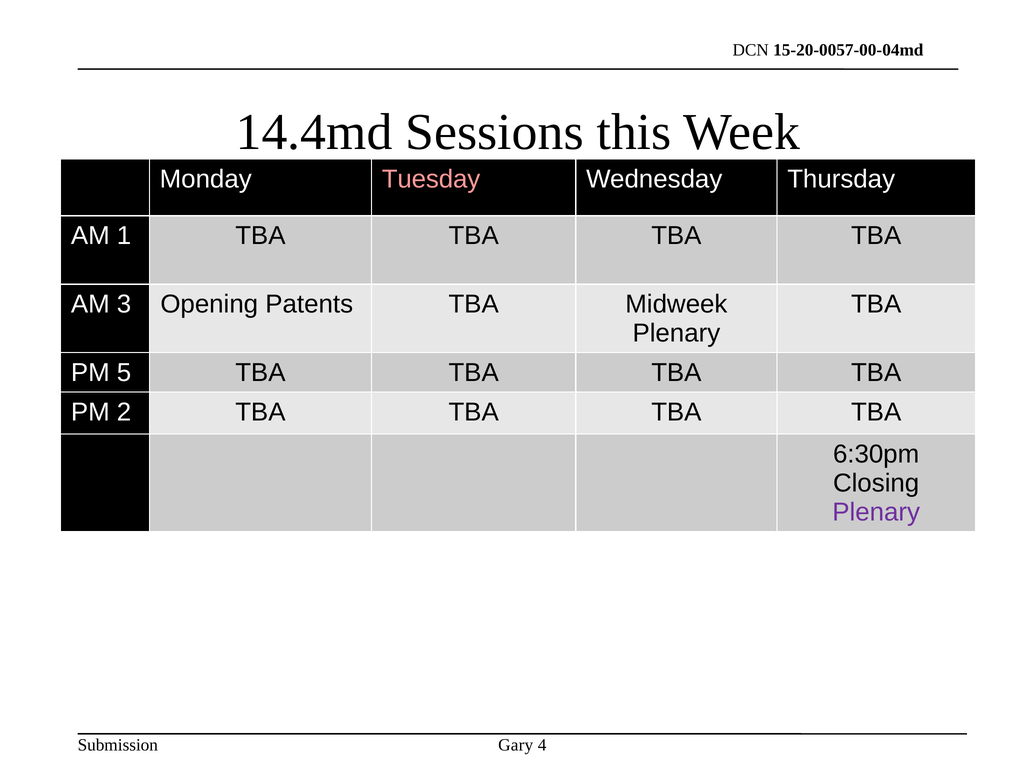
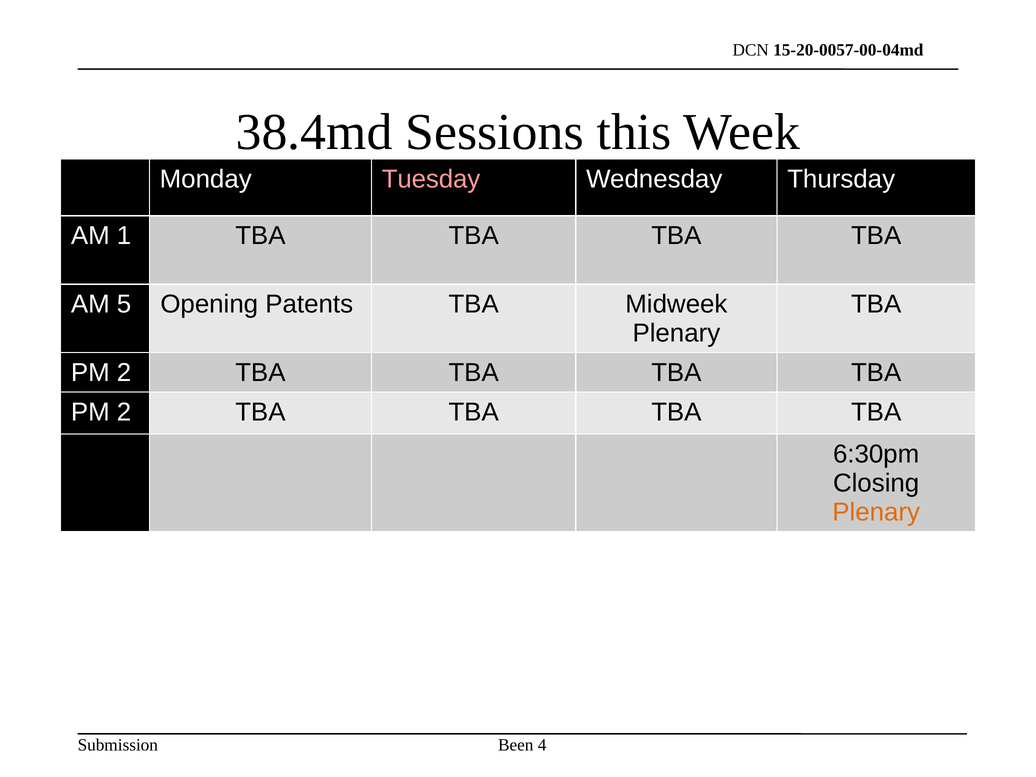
14.4md: 14.4md -> 38.4md (314, 132)
3: 3 -> 5 (124, 304)
5: 5 -> 2 (124, 373)
Plenary colour: purple -> orange (876, 512)
Gary: Gary -> Been (516, 745)
